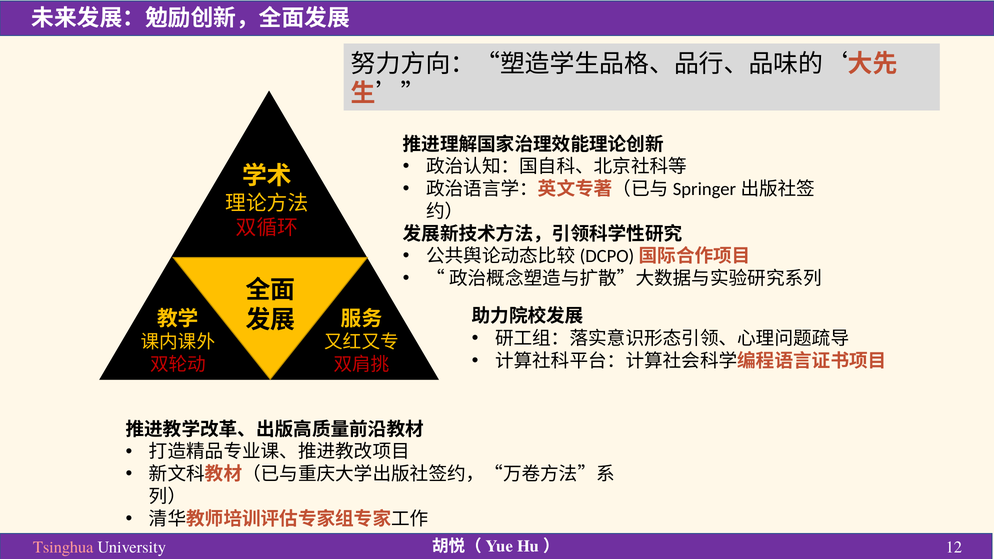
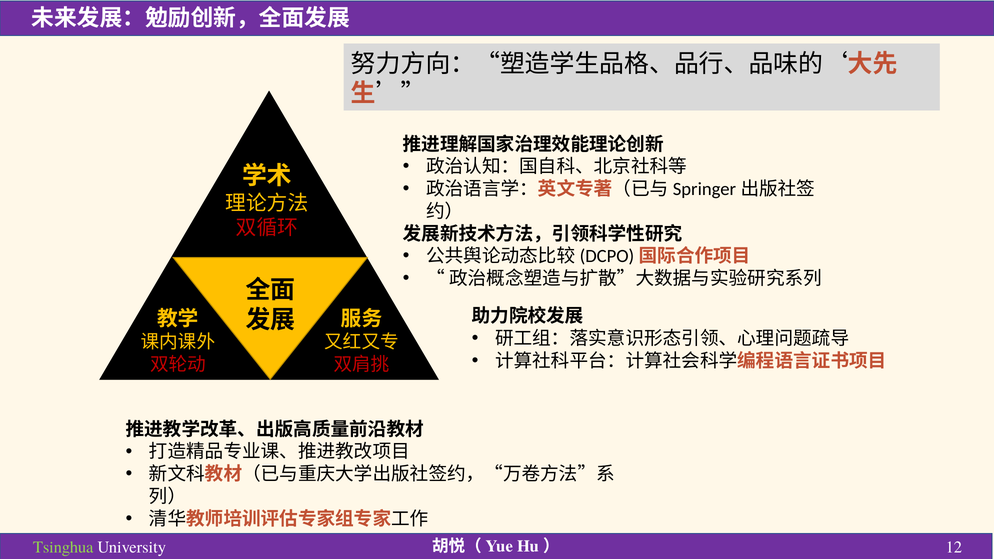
Tsinghua colour: pink -> light green (63, 547)
